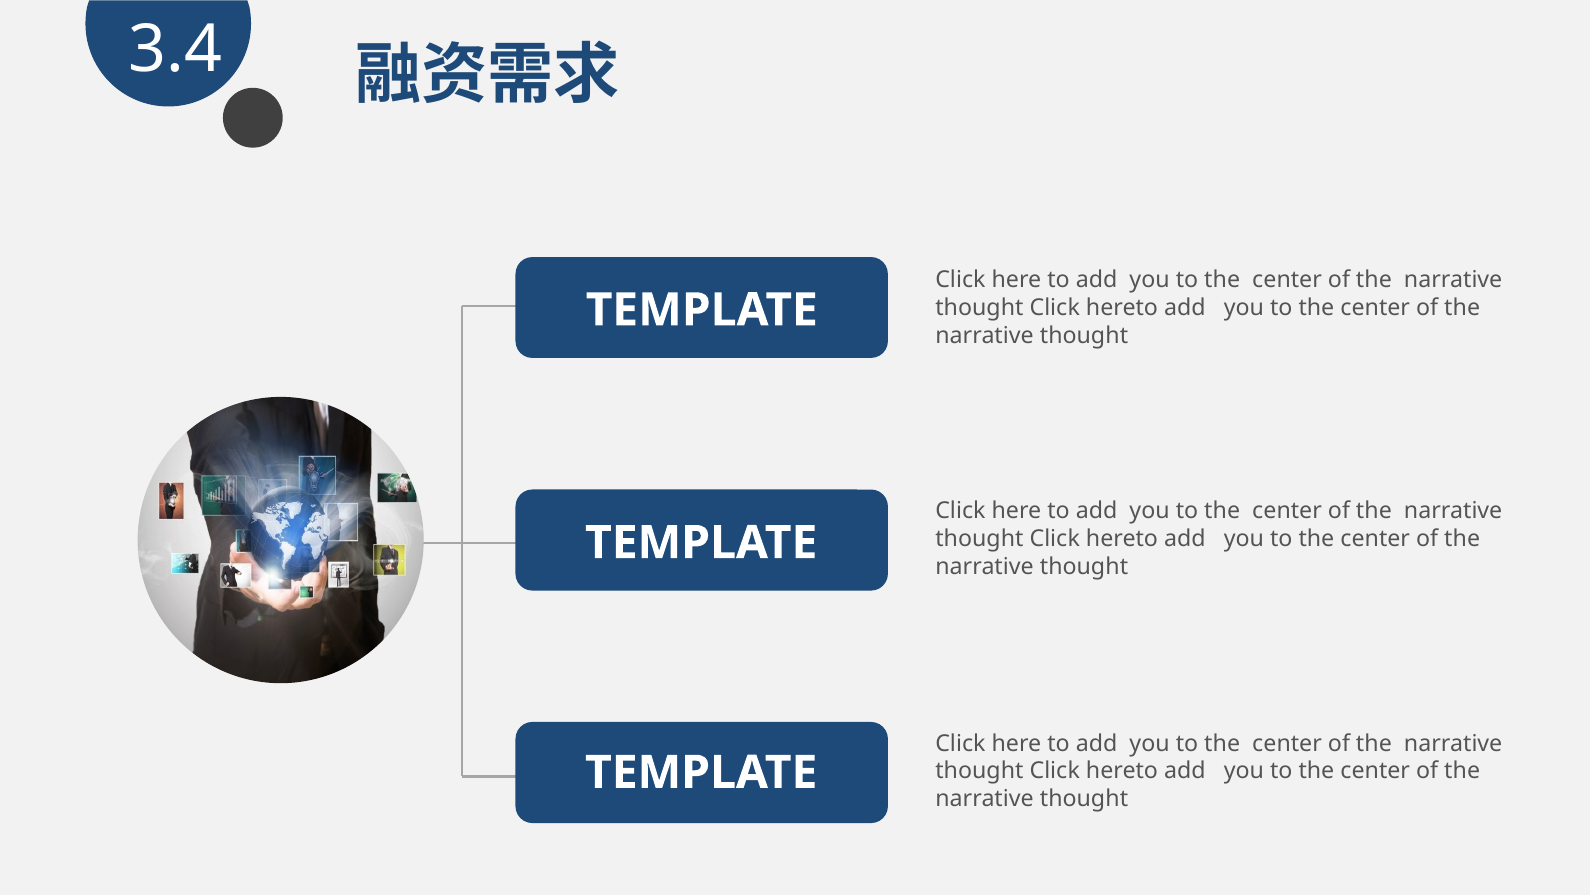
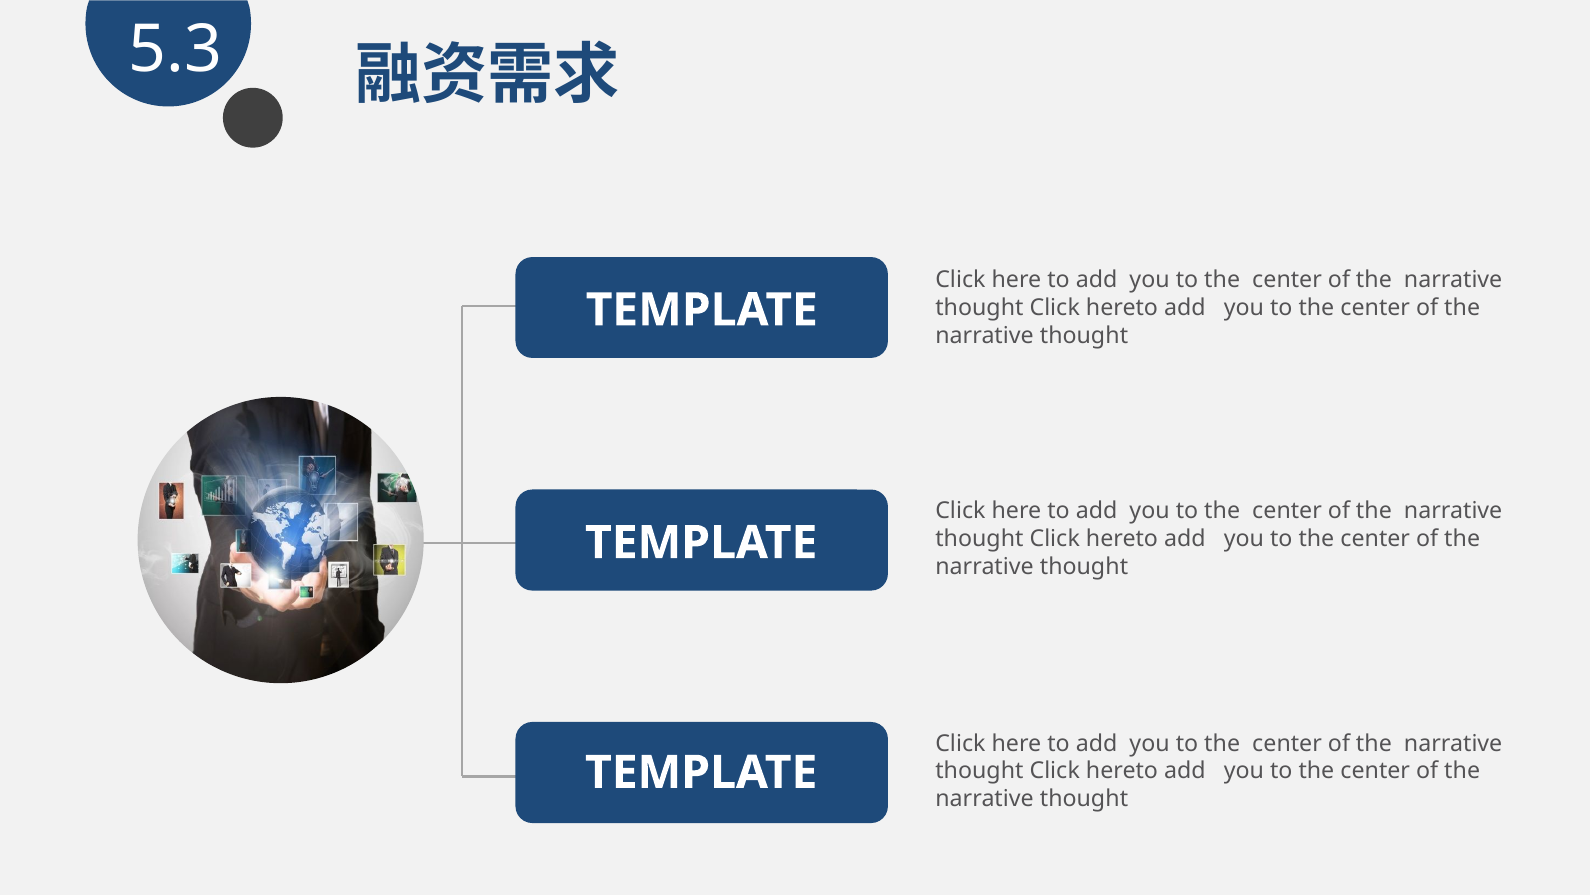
3.4: 3.4 -> 5.3 (175, 50)
